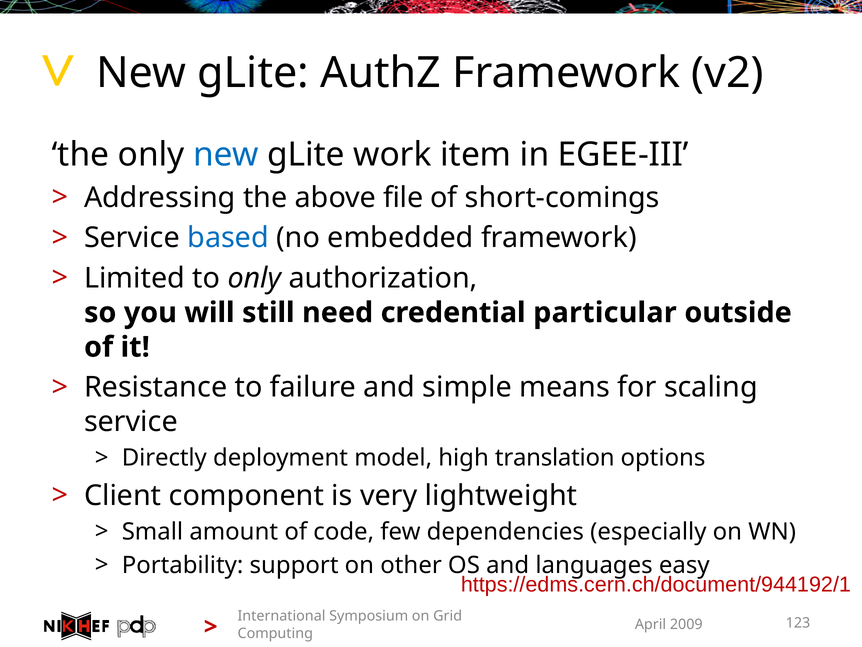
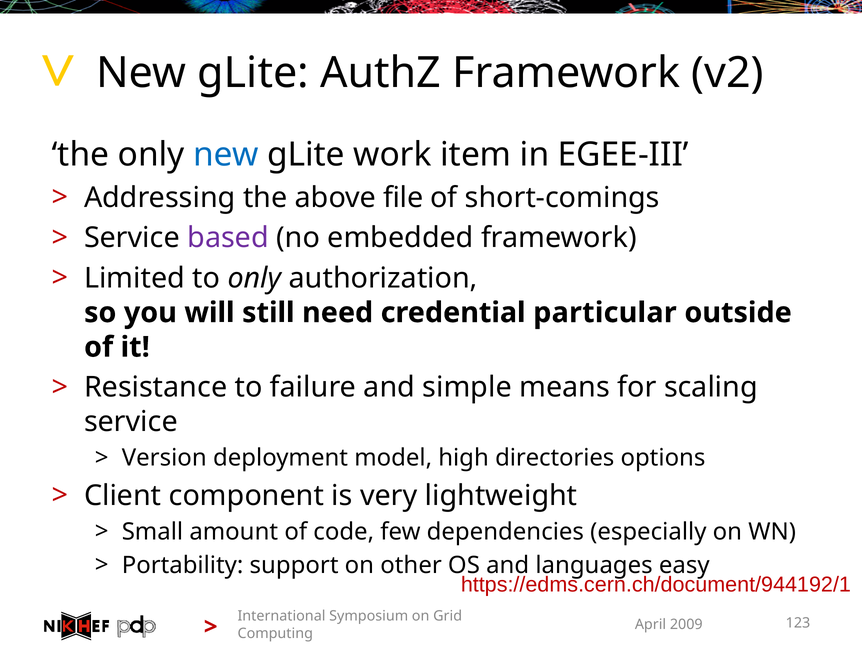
based colour: blue -> purple (228, 238)
Directly: Directly -> Version (164, 458)
translation: translation -> directories (555, 458)
